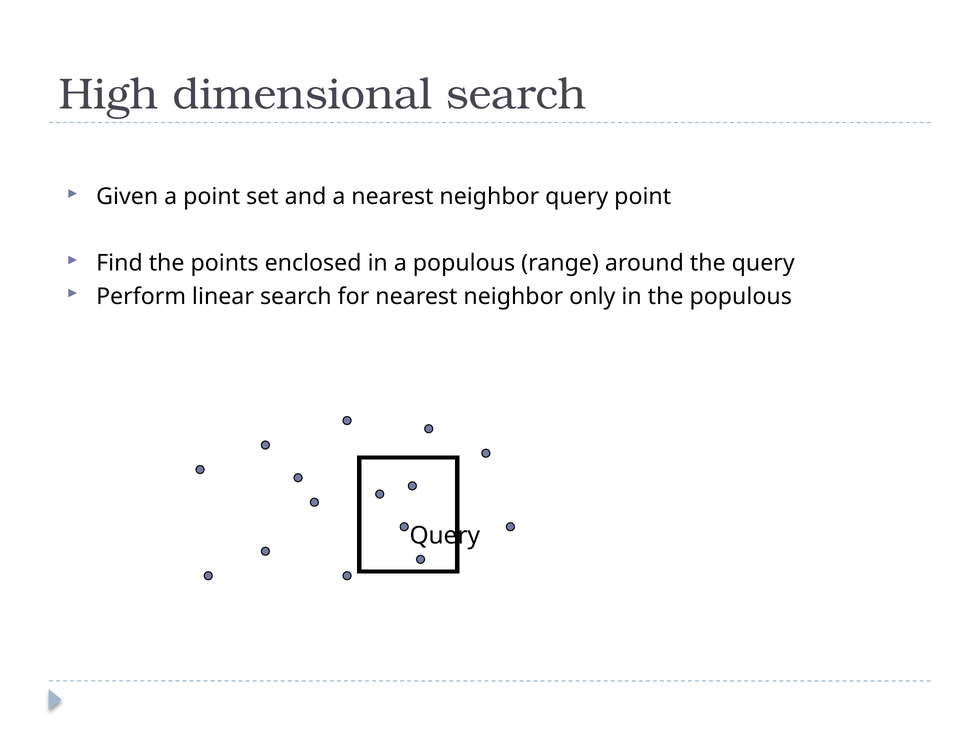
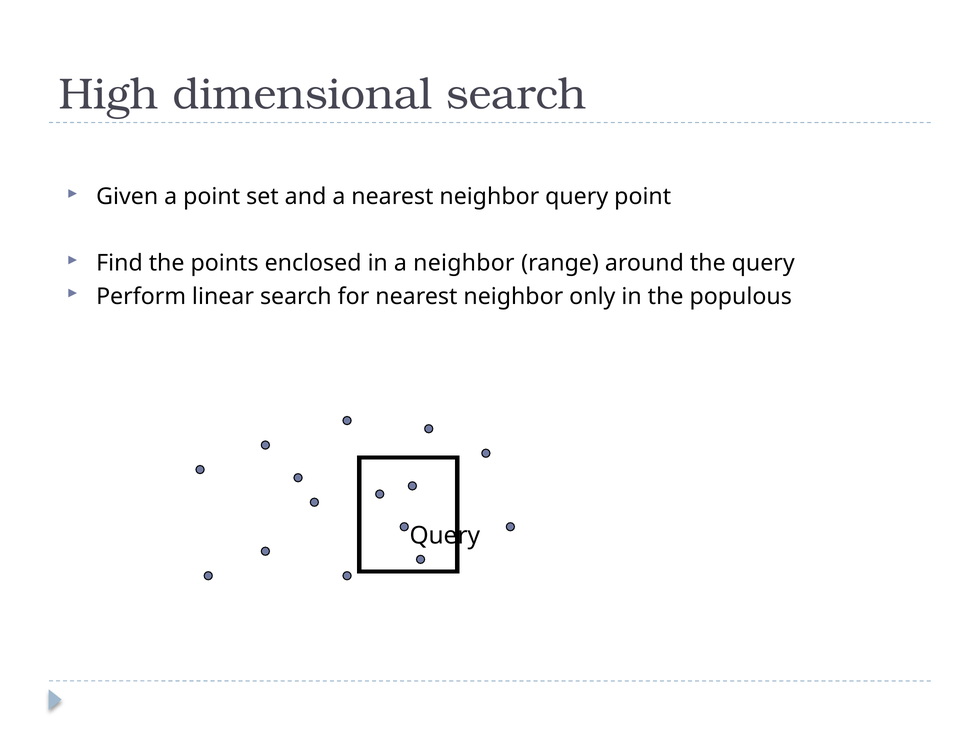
a populous: populous -> neighbor (464, 263)
